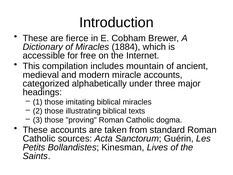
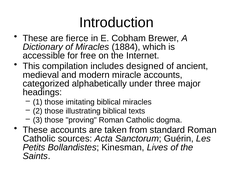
mountain: mountain -> designed (145, 66)
